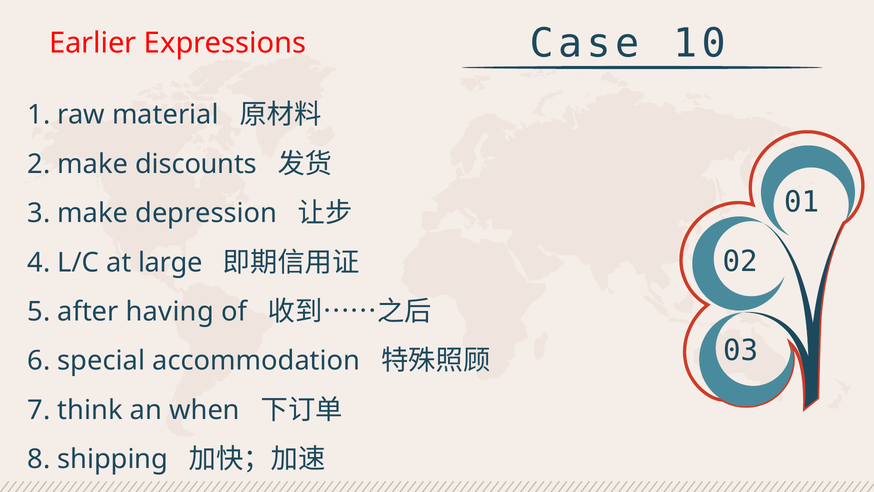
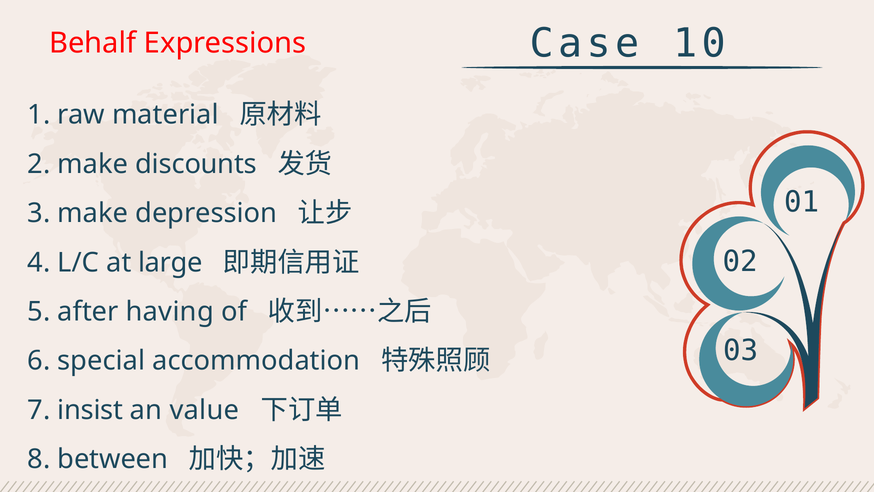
Earlier: Earlier -> Behalf (93, 43)
think: think -> insist (90, 410)
when: when -> value (204, 410)
shipping: shipping -> between (113, 459)
